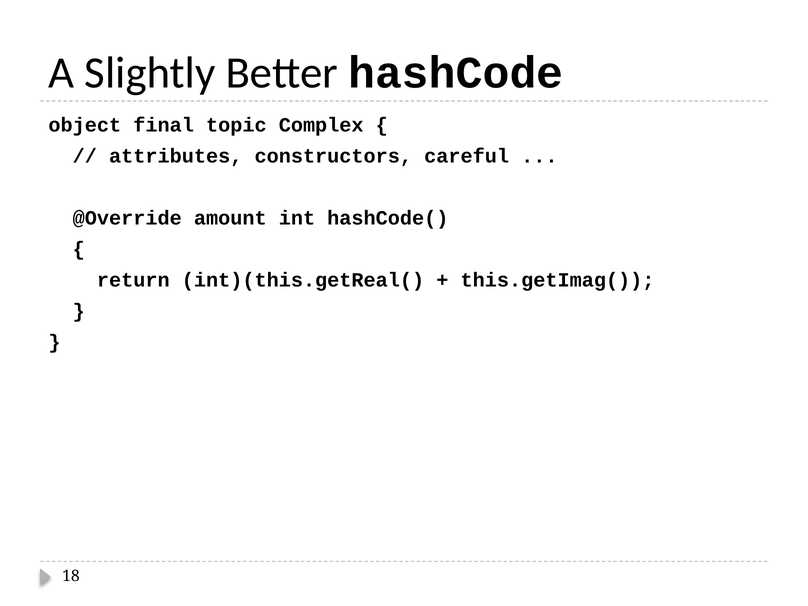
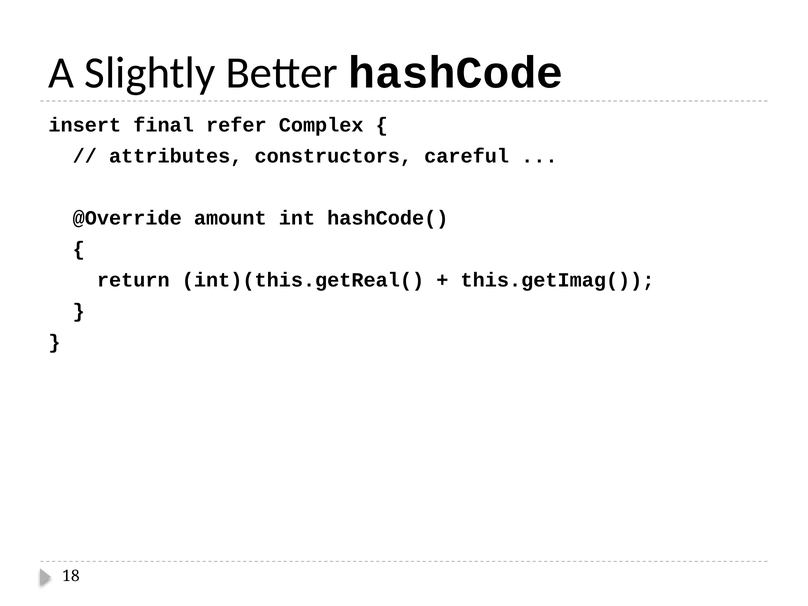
object: object -> insert (85, 125)
topic: topic -> refer (236, 125)
